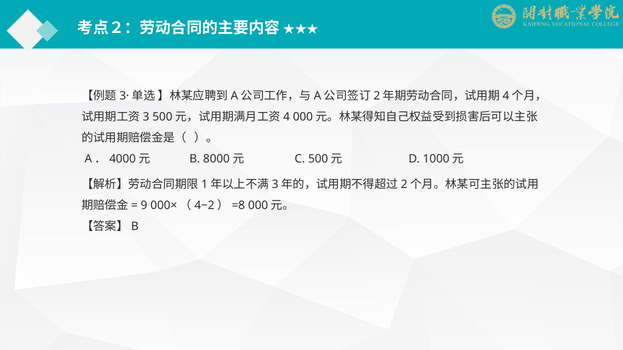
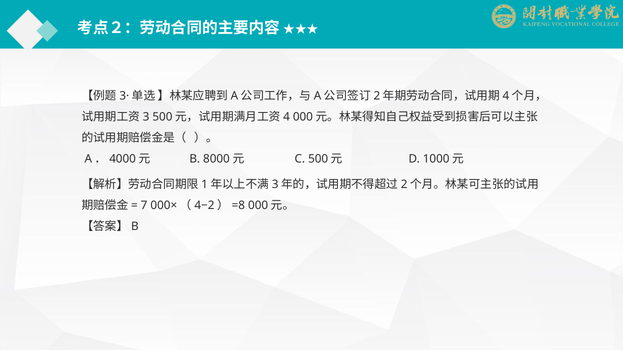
9: 9 -> 7 (144, 206)
